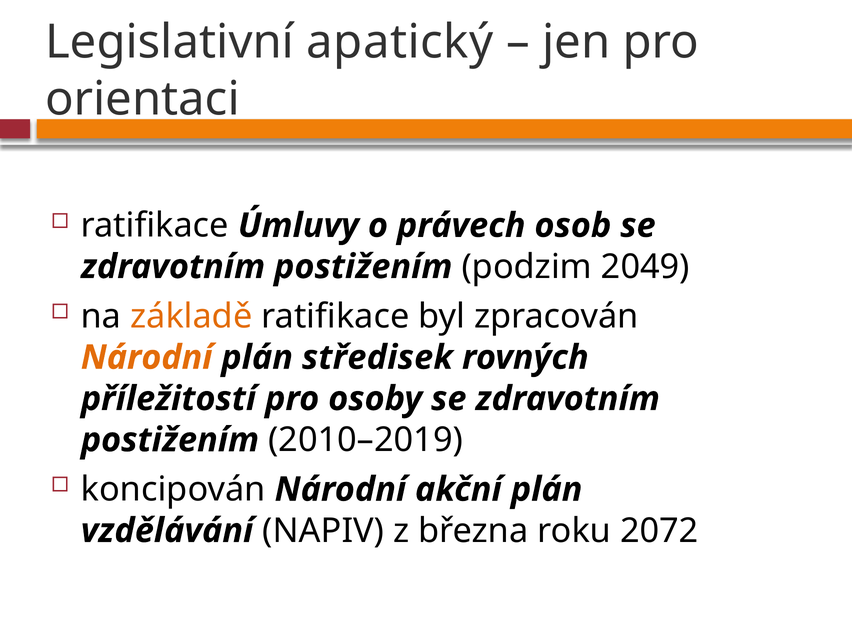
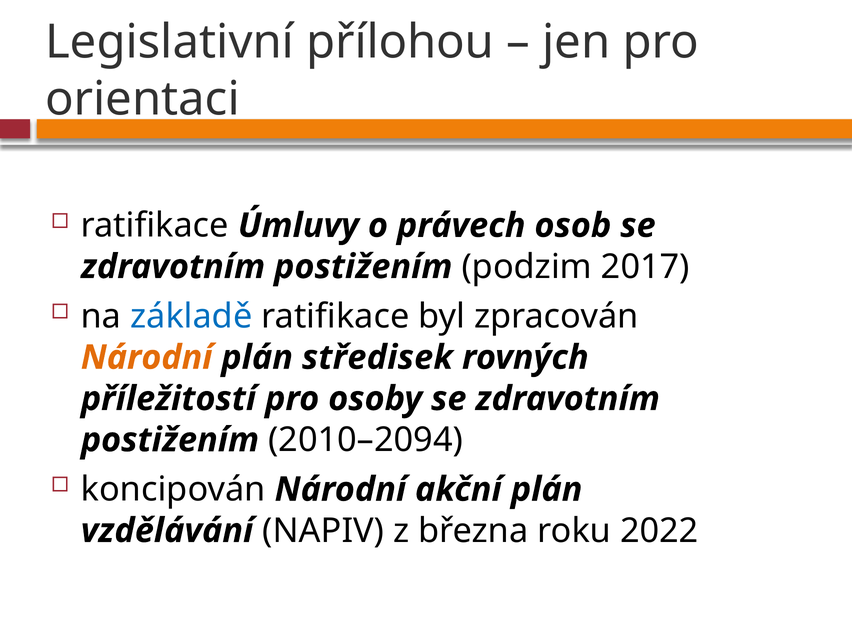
apatický: apatický -> přílohou (400, 42)
2049: 2049 -> 2017 (645, 267)
základě colour: orange -> blue (191, 316)
2010–2019: 2010–2019 -> 2010–2094 (366, 440)
2072: 2072 -> 2022 (659, 531)
